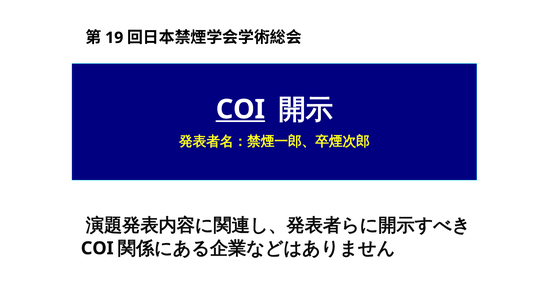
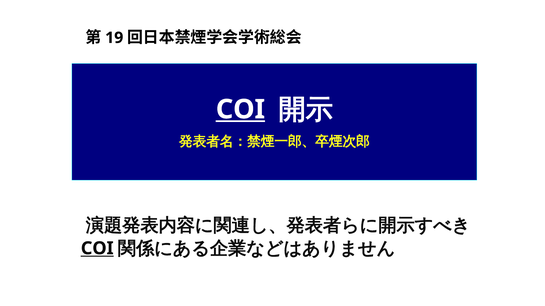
COI underline: none -> present (97, 249)
